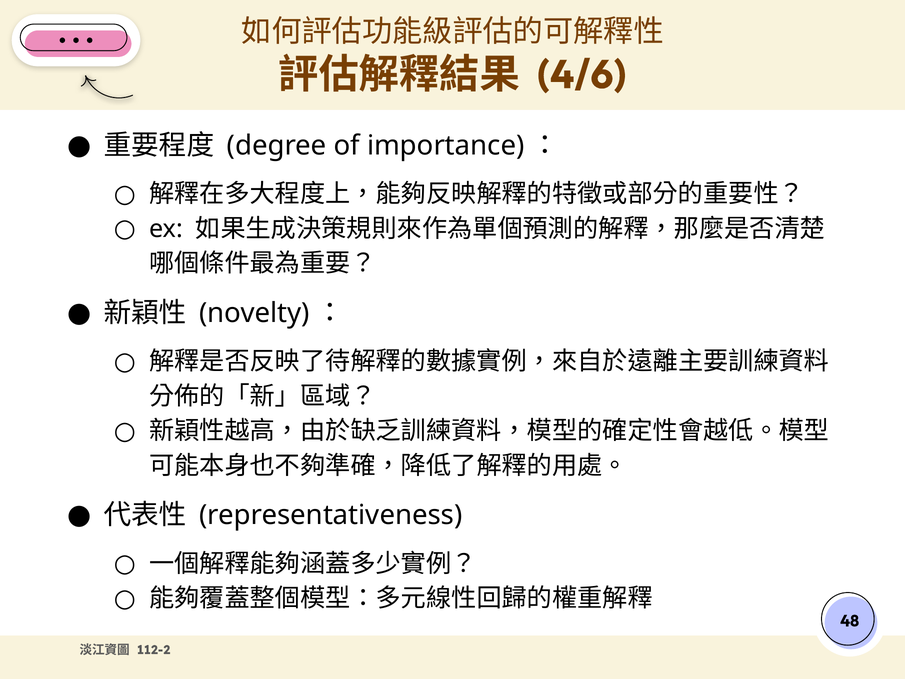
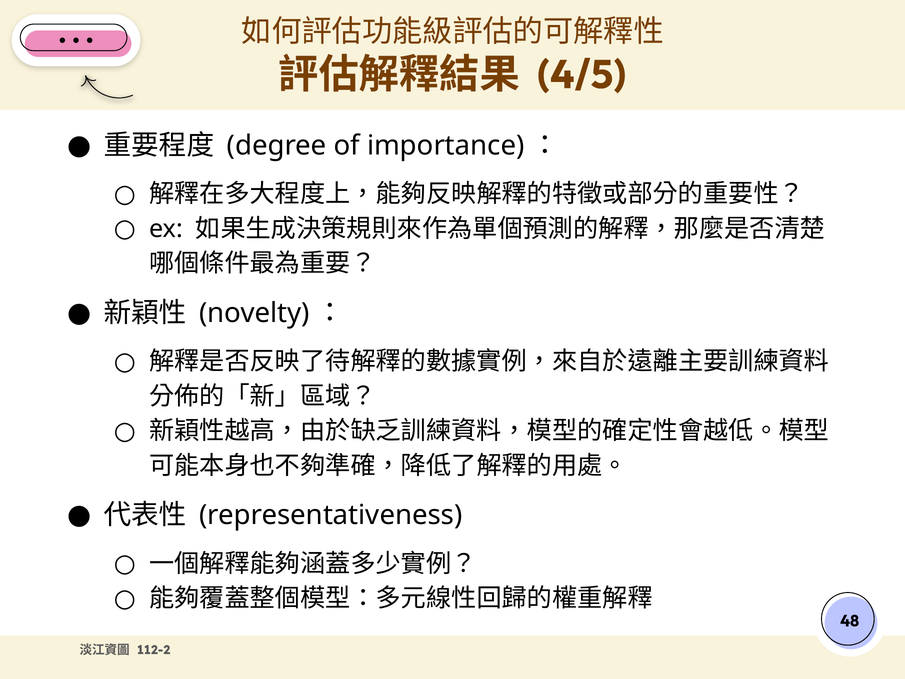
4/6: 4/6 -> 4/5 (582, 75)
